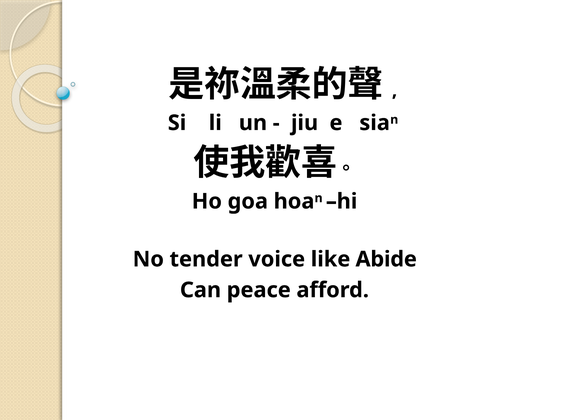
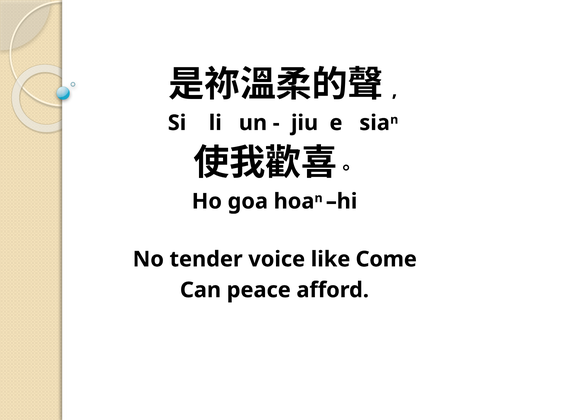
Abide: Abide -> Come (386, 260)
